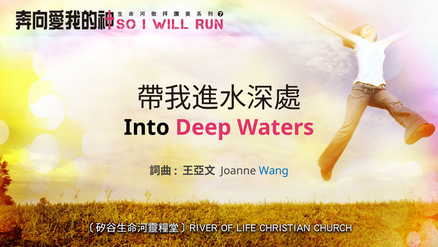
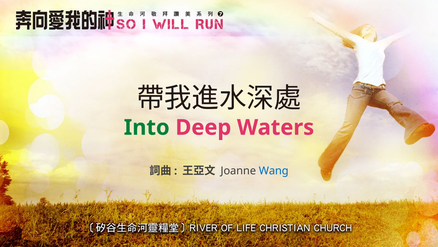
Into colour: black -> green (147, 127)
